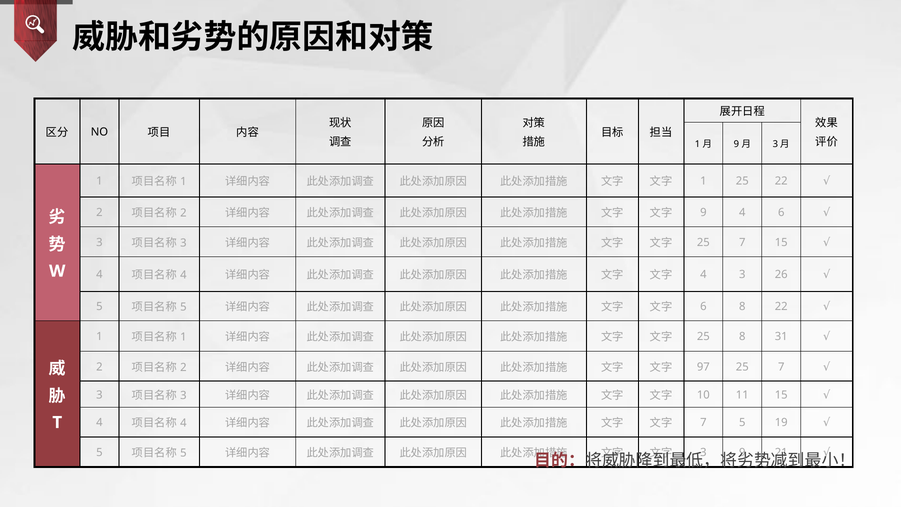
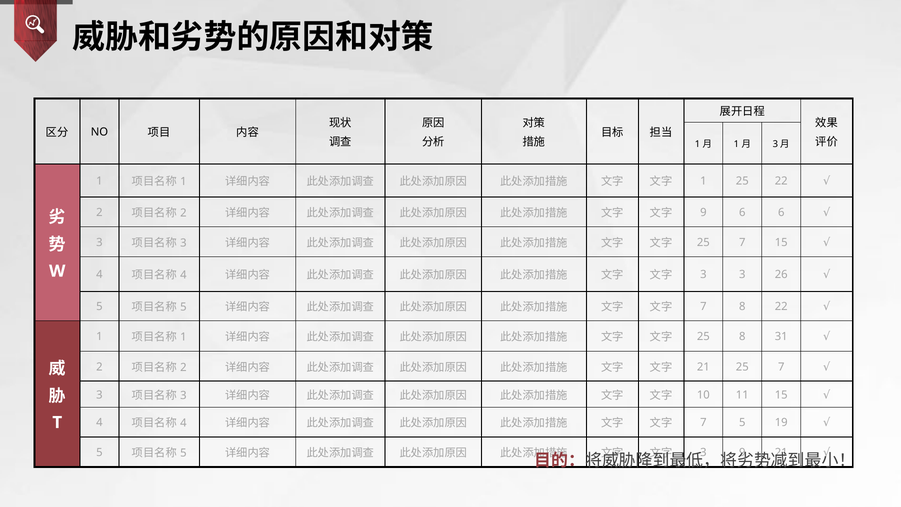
9: 9 -> 1 (736, 144)
9 4: 4 -> 6 (742, 212)
4: 4 -> 3 (703, 275)
6: 6 -> 7 (703, 307)
97: 97 -> 21 (703, 367)
